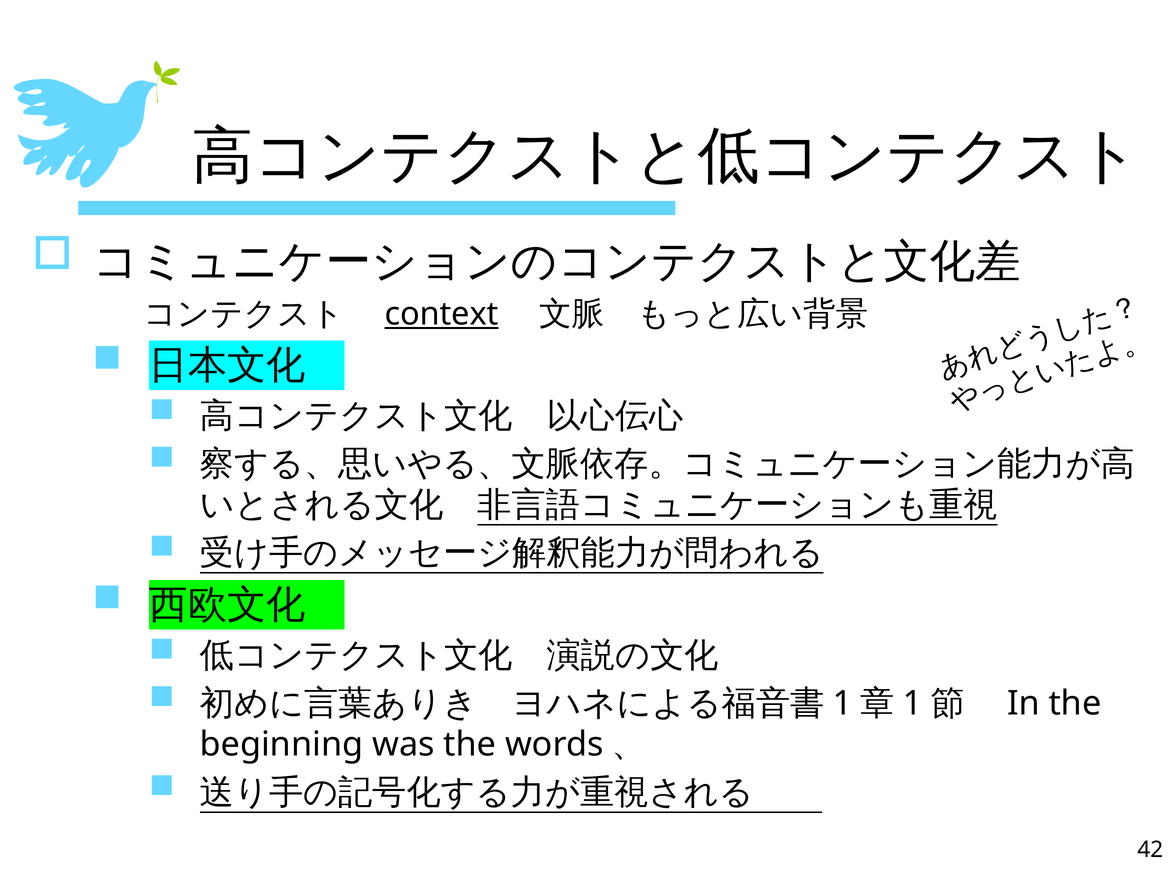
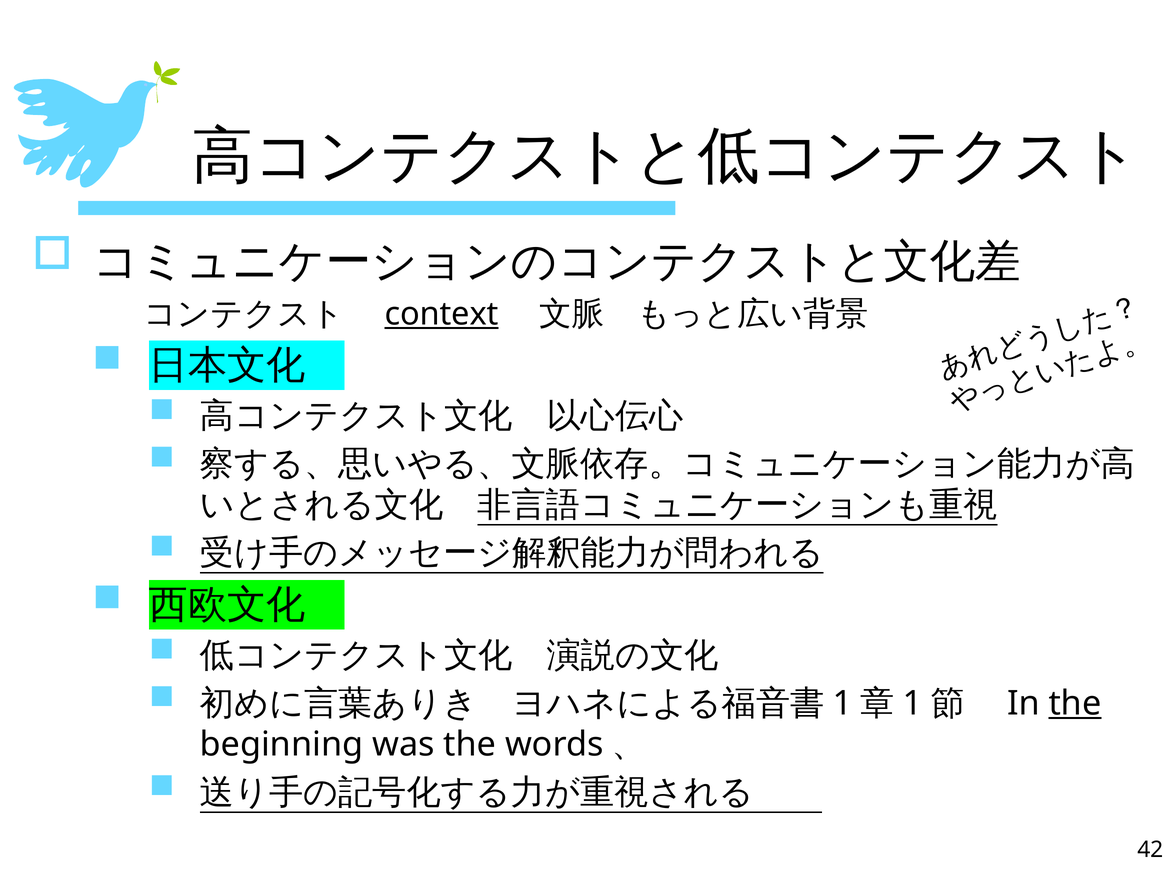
the underline: none -> present (1075, 703)
